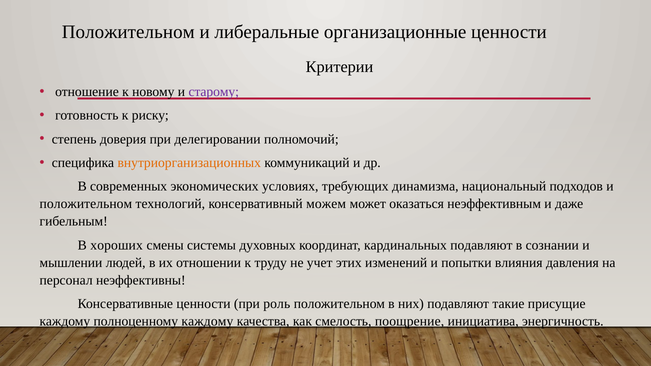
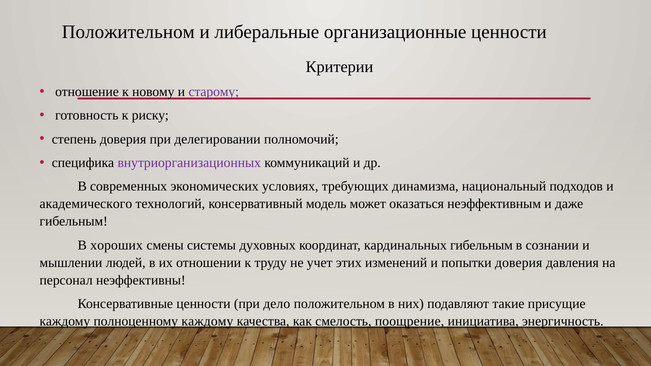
внутриорганизационных colour: orange -> purple (189, 163)
положительном: положительном -> академического (86, 204)
можем: можем -> модель (326, 204)
кардинальных подавляют: подавляют -> гибельным (481, 245)
попытки влияния: влияния -> доверия (519, 263)
роль: роль -> дело (277, 304)
